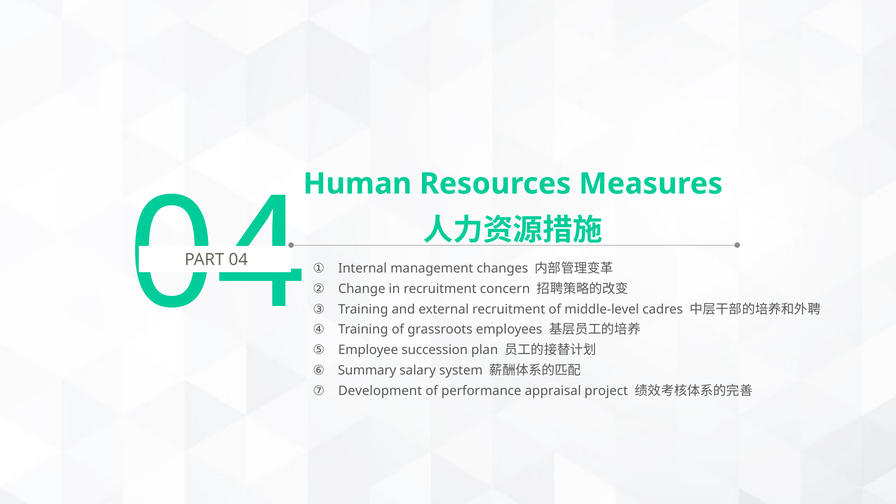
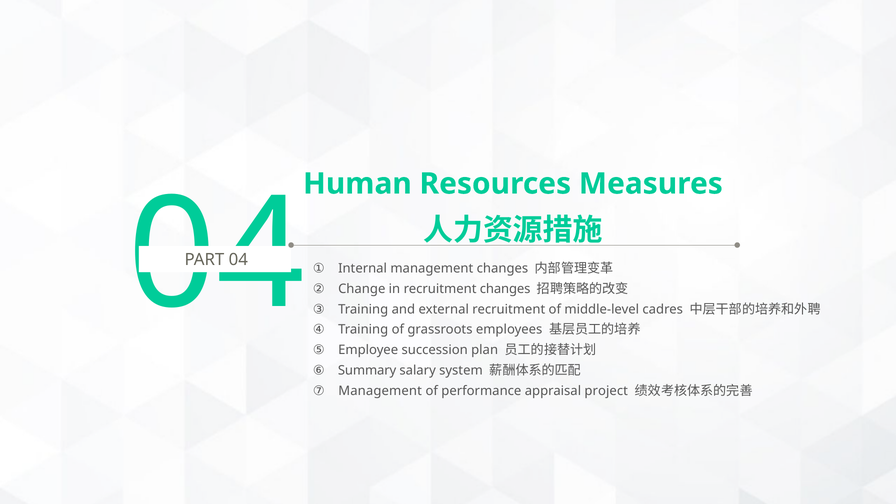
recruitment concern: concern -> changes (505, 289)
Development: Development -> Management (380, 391)
